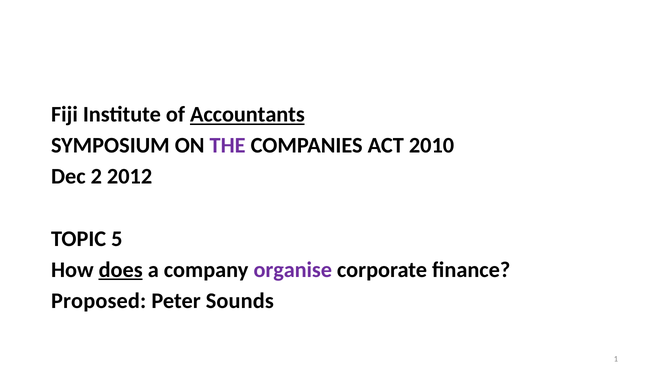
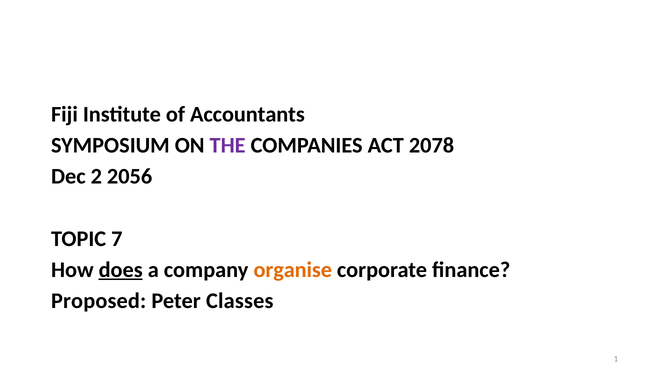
Accountants underline: present -> none (247, 115)
2010: 2010 -> 2078 (432, 146)
2012: 2012 -> 2056 (130, 177)
5: 5 -> 7 (117, 239)
organise colour: purple -> orange (293, 270)
Sounds: Sounds -> Classes (240, 301)
